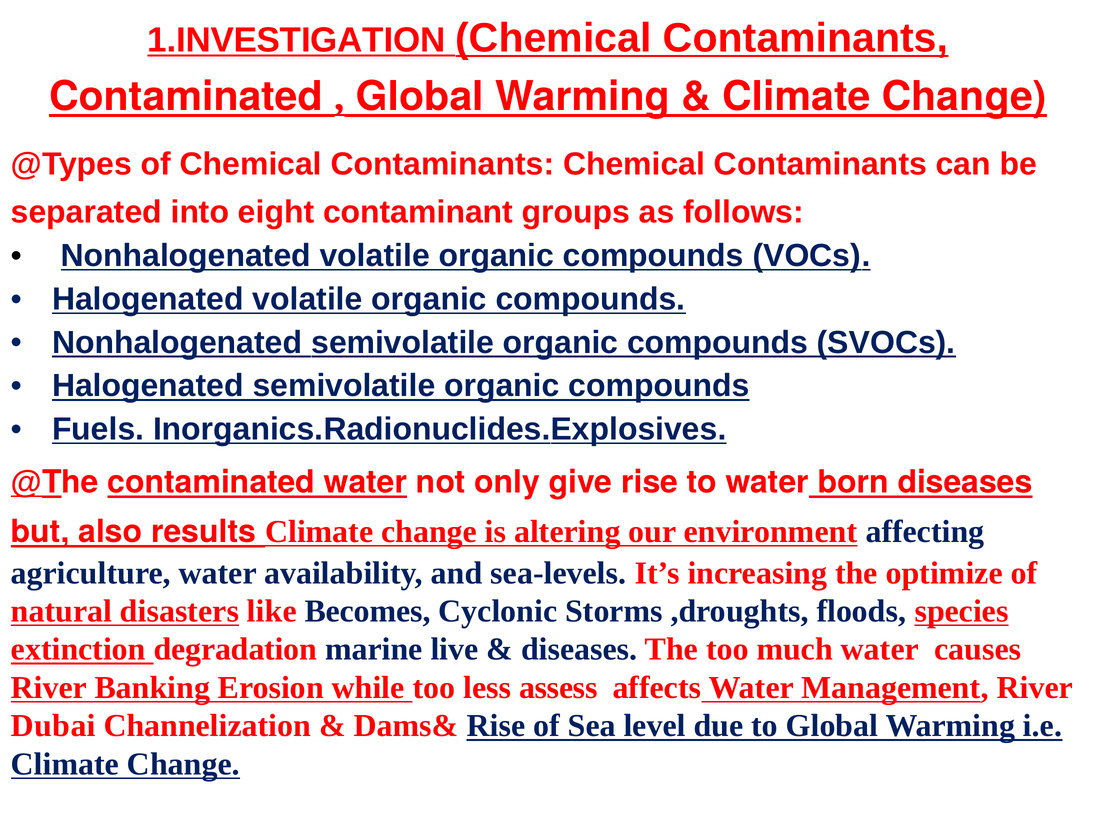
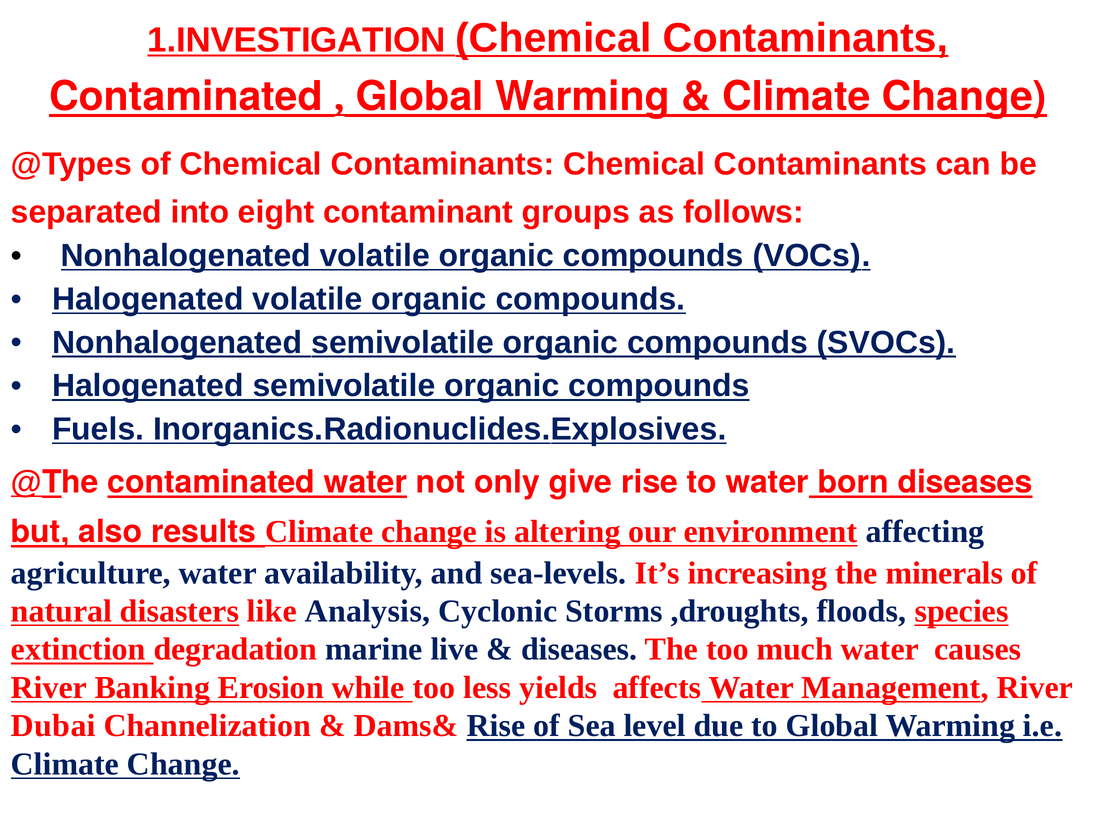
optimize: optimize -> minerals (944, 573)
Becomes: Becomes -> Analysis (367, 611)
assess: assess -> yields (558, 688)
